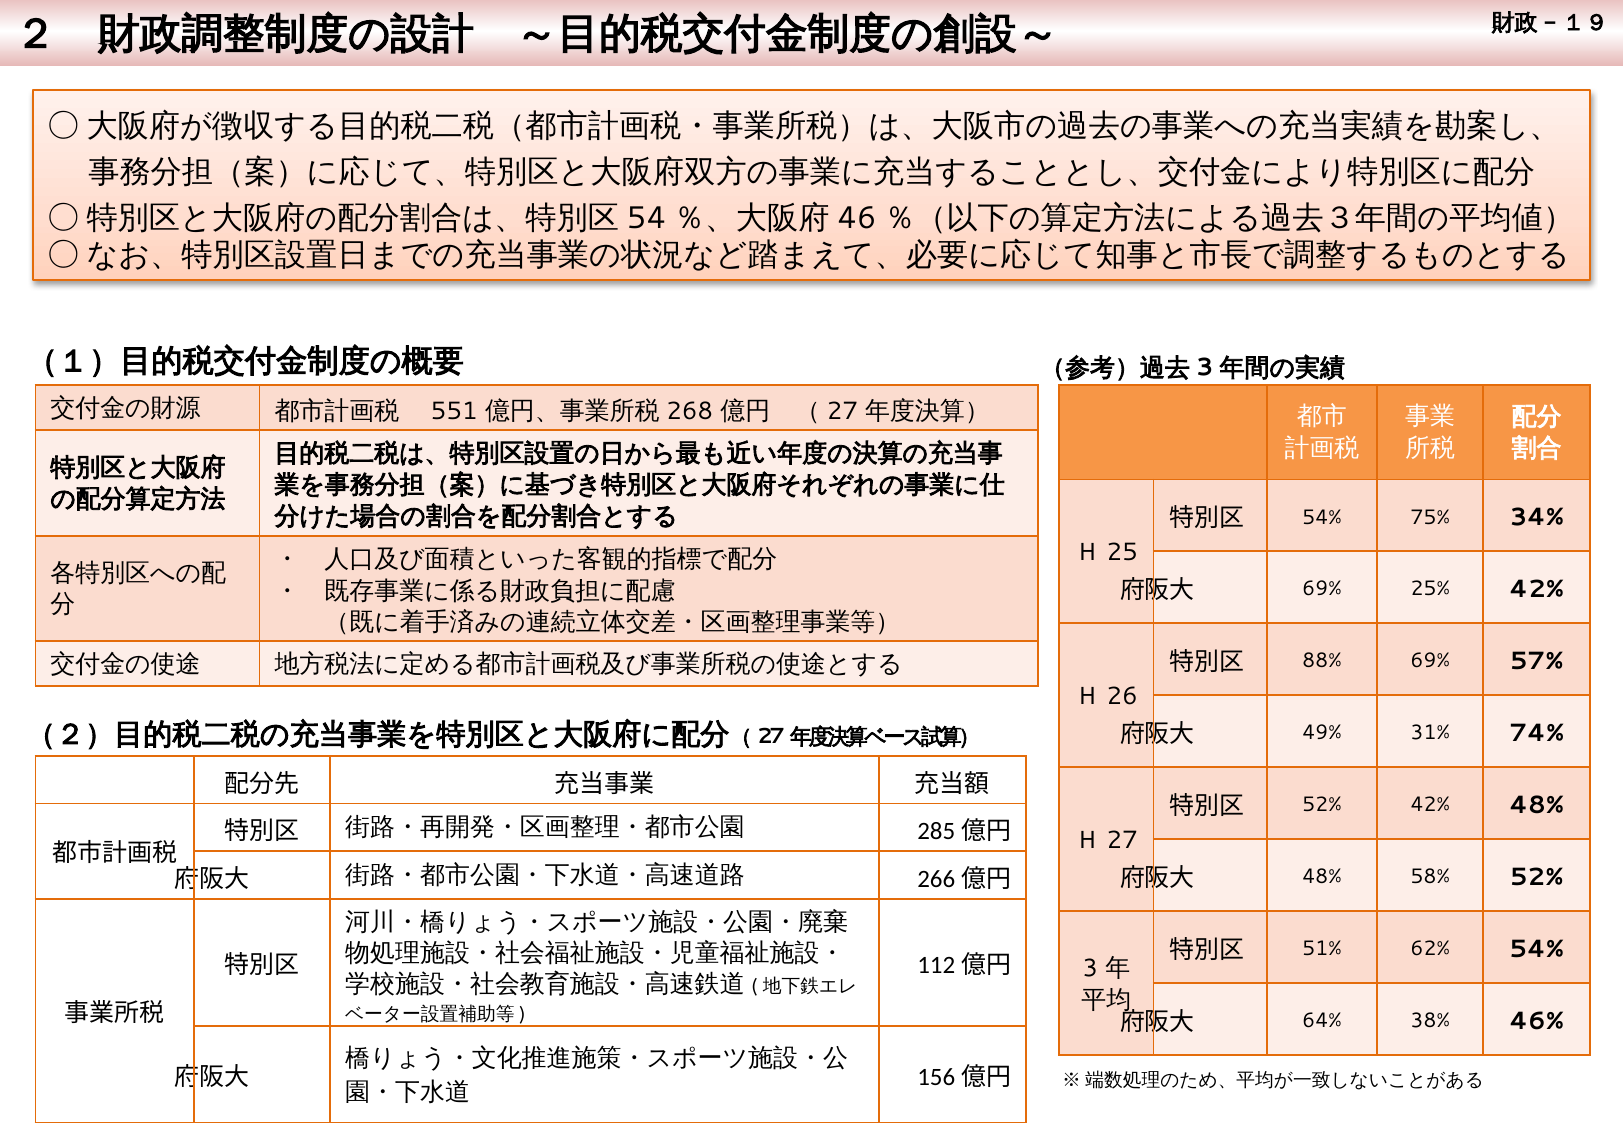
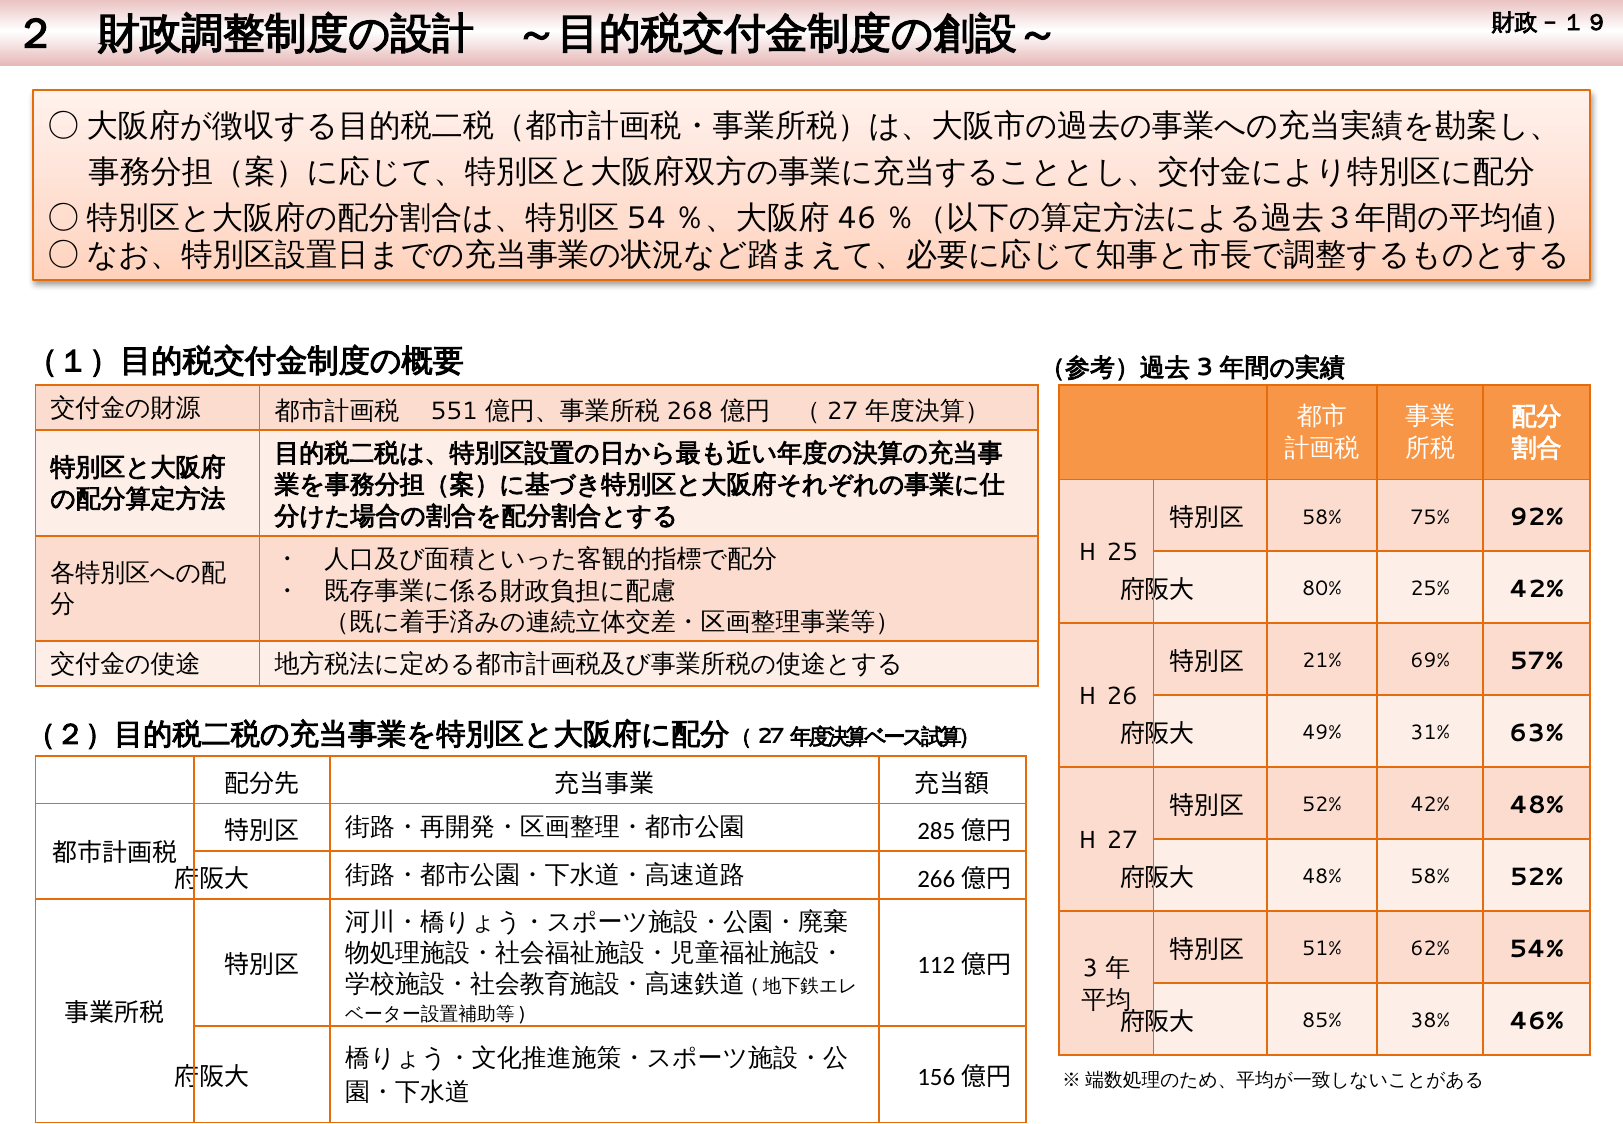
54%: 54% -> 58% (1322, 517)
34%: 34% -> 92% (1537, 517)
69%: 69% -> 80% (1322, 589)
88%: 88% -> 21% (1322, 661)
74%: 74% -> 63% (1536, 733)
64%: 64% -> 85% (1322, 1020)
